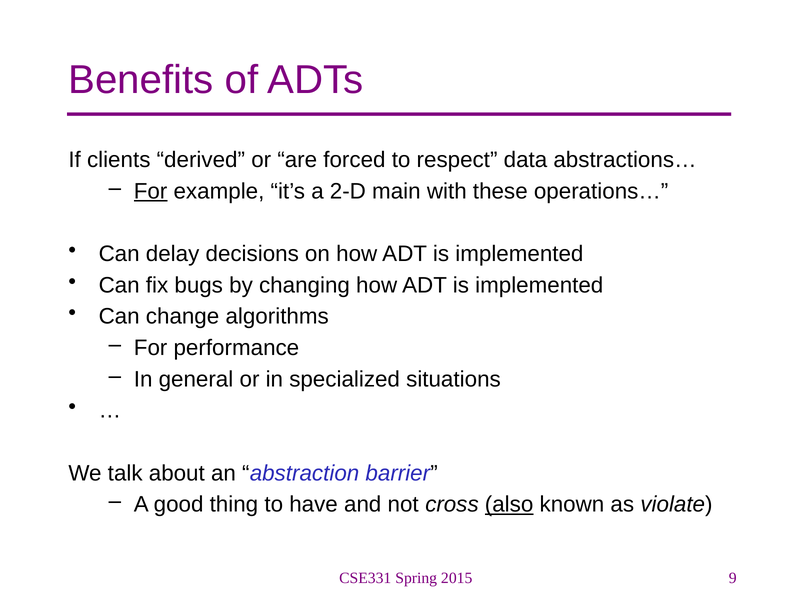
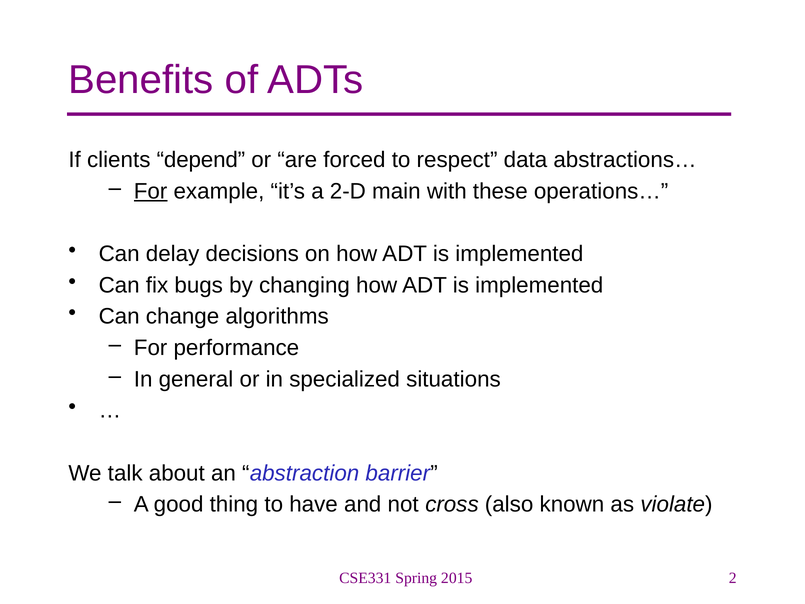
derived: derived -> depend (201, 160)
also underline: present -> none (509, 504)
9: 9 -> 2 (733, 578)
